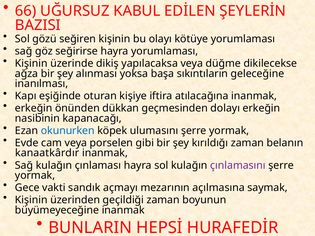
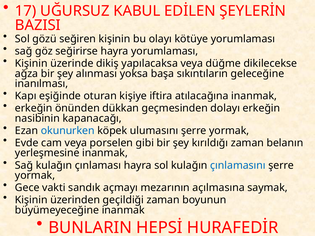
66: 66 -> 17 (26, 11)
kanaatkârdır: kanaatkârdır -> yerleşmesine (47, 153)
çınlamasını colour: purple -> blue (238, 166)
